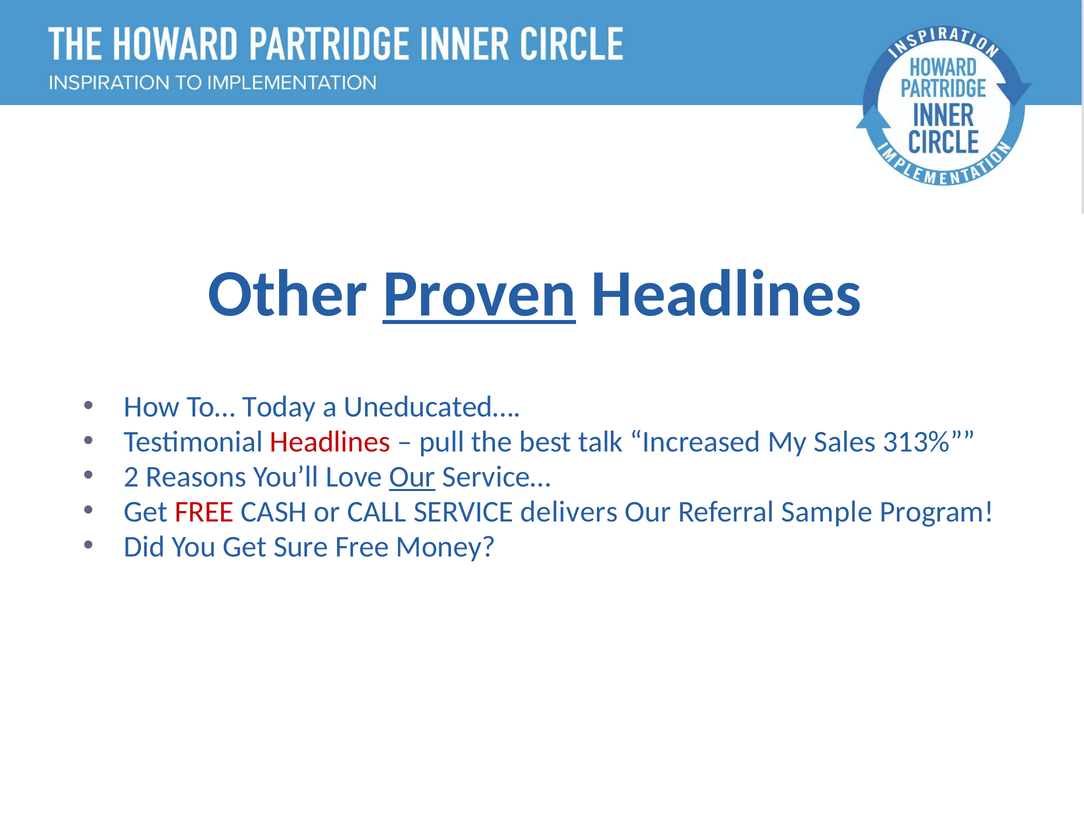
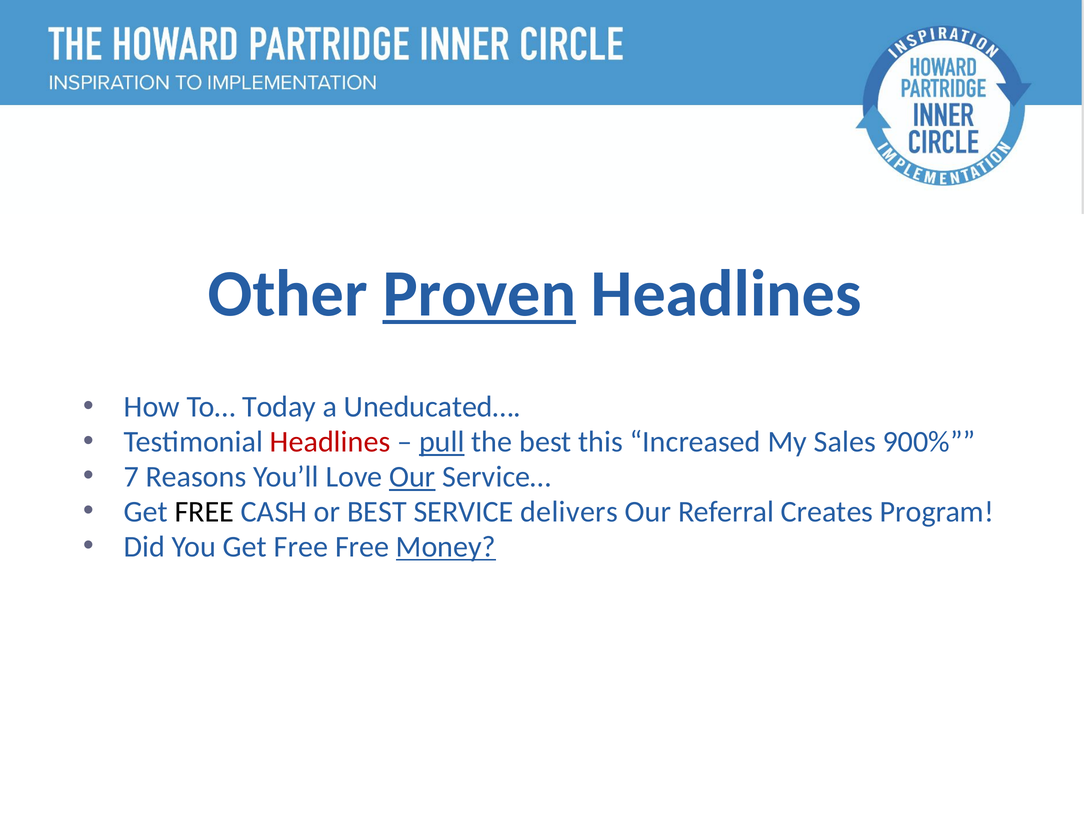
pull underline: none -> present (442, 442)
talk: talk -> this (601, 442)
313%: 313% -> 900% (929, 442)
2: 2 -> 7 (131, 477)
FREE colour: red -> black (204, 512)
or CALL: CALL -> BEST (377, 512)
Sample: Sample -> Creates (827, 512)
You Get Sure: Sure -> Free (301, 547)
Money underline: none -> present (446, 547)
